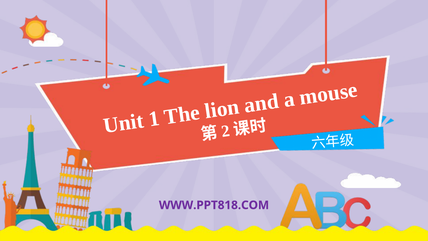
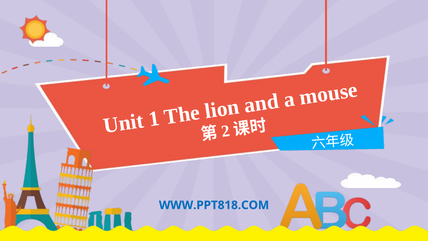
WWW.PPT818.COM colour: purple -> blue (214, 205)
